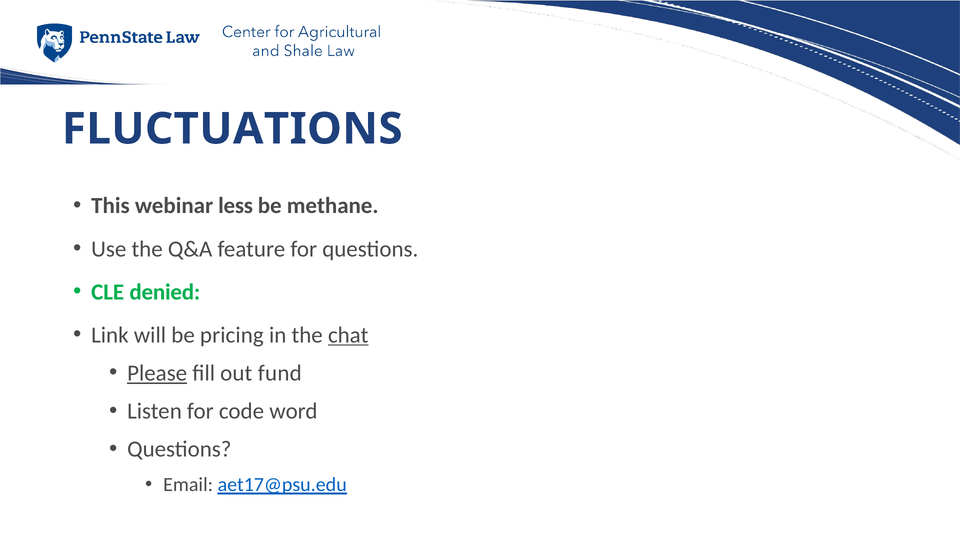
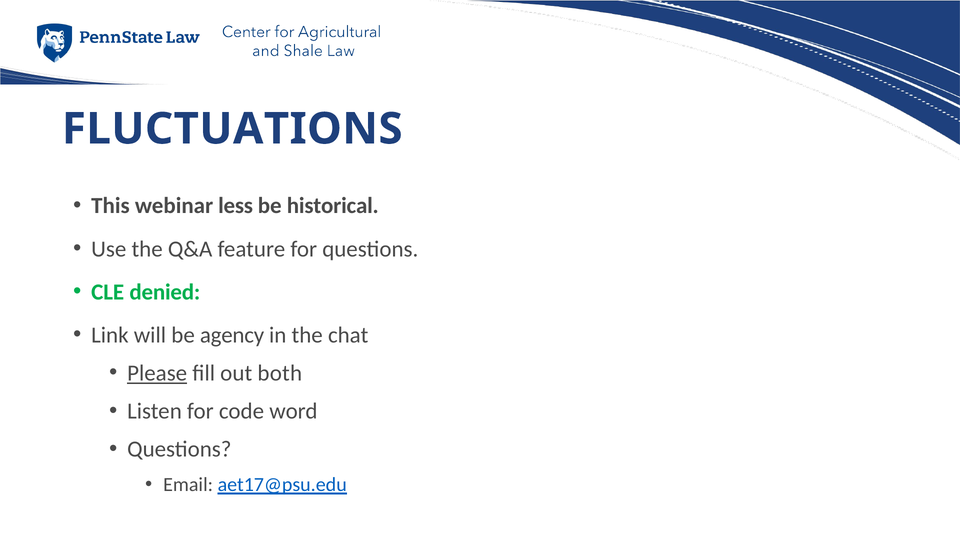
methane: methane -> historical (333, 206)
pricing: pricing -> agency (232, 335)
chat underline: present -> none (348, 335)
fund: fund -> both (280, 373)
